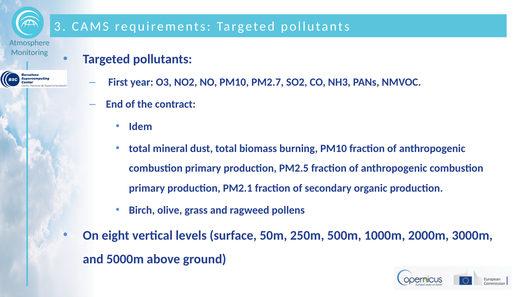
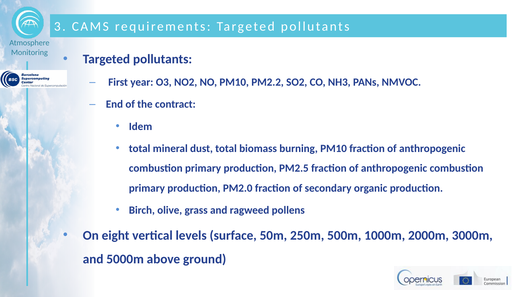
PM2.7: PM2.7 -> PM2.2 (268, 82)
PM2.1: PM2.1 -> PM2.0 (238, 188)
